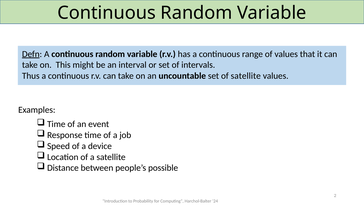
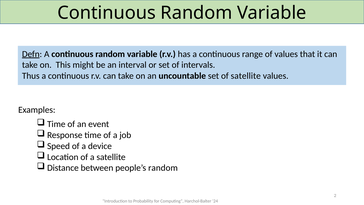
people’s possible: possible -> random (163, 168)
